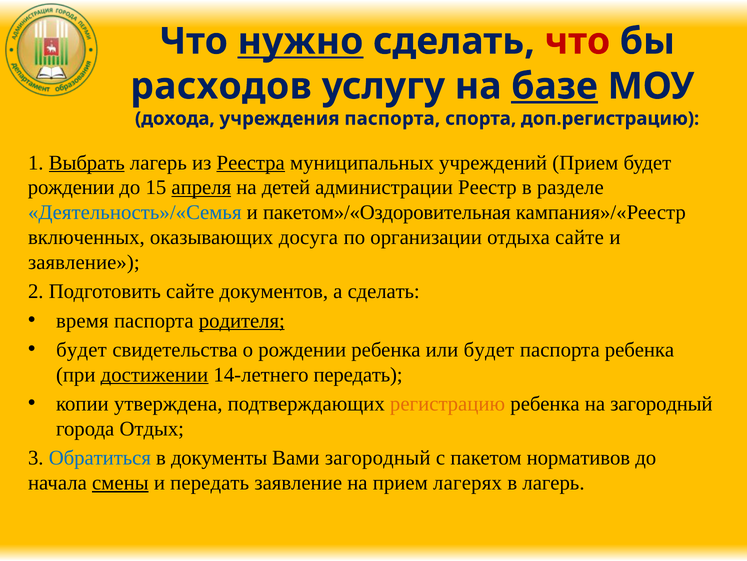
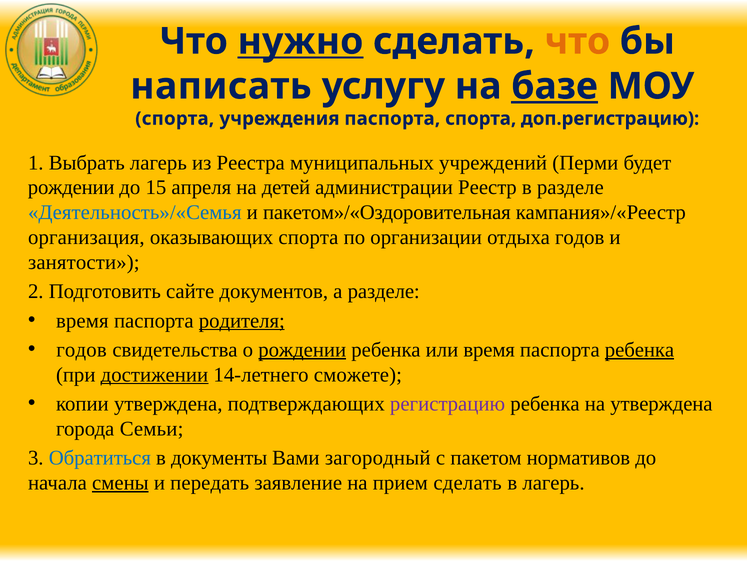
что colour: red -> orange (577, 41)
расходов: расходов -> написать (221, 86)
дохода: дохода -> спорта (175, 118)
Выбрать underline: present -> none (87, 162)
Реестра underline: present -> none (251, 162)
учреждений Прием: Прием -> Перми (585, 162)
апреля underline: present -> none (201, 187)
включенных: включенных -> организация (86, 237)
оказывающих досуга: досуга -> спорта (308, 237)
отдыха сайте: сайте -> годов (580, 237)
заявление: заявление -> занятости (84, 262)
а сделать: сделать -> разделе (384, 291)
будет: будет -> годов (81, 349)
рождении underline: none -> present (302, 349)
или будет: будет -> время (489, 349)
ребенка underline: none -> present (640, 349)
14-летнего передать: передать -> сможете (358, 374)
регистрацию colour: orange -> purple (448, 403)
на загородный: загородный -> утверждена (661, 403)
Отдых: Отдых -> Семьи (152, 428)
прием лагерях: лагерях -> сделать (468, 482)
